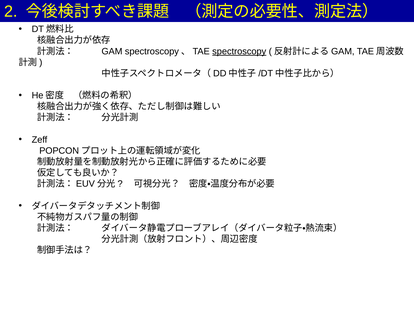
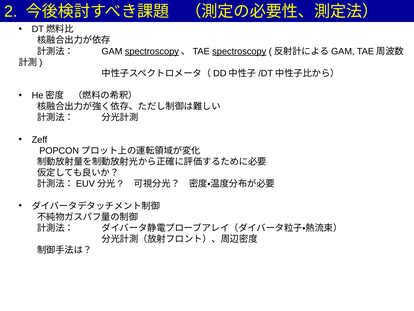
spectroscopy underline: none -> present (152, 51)
